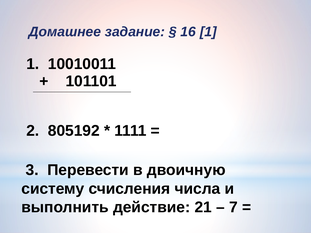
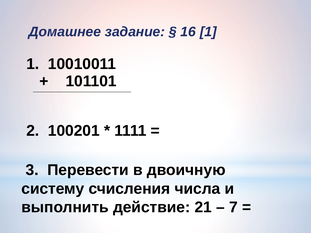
805192: 805192 -> 100201 (74, 131)
